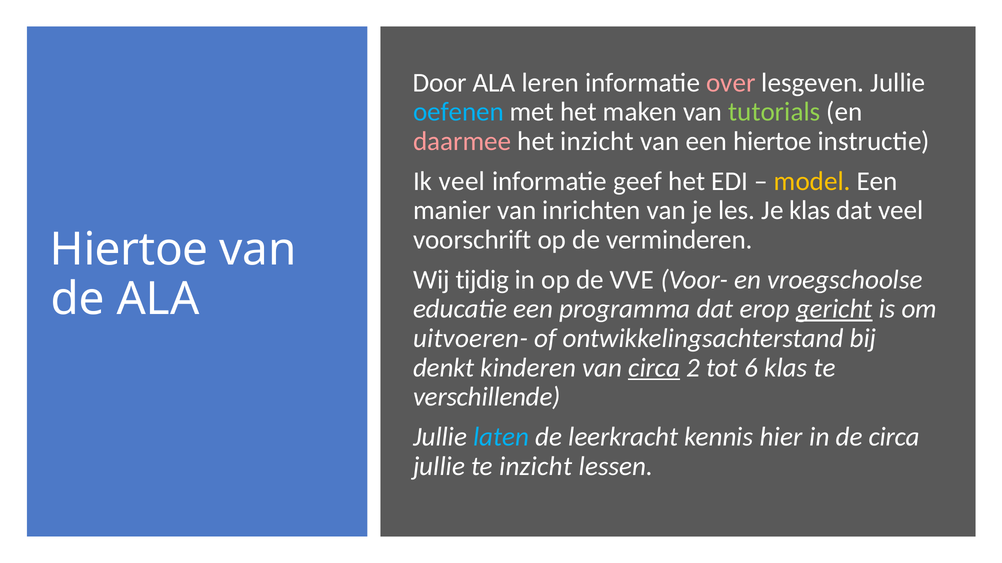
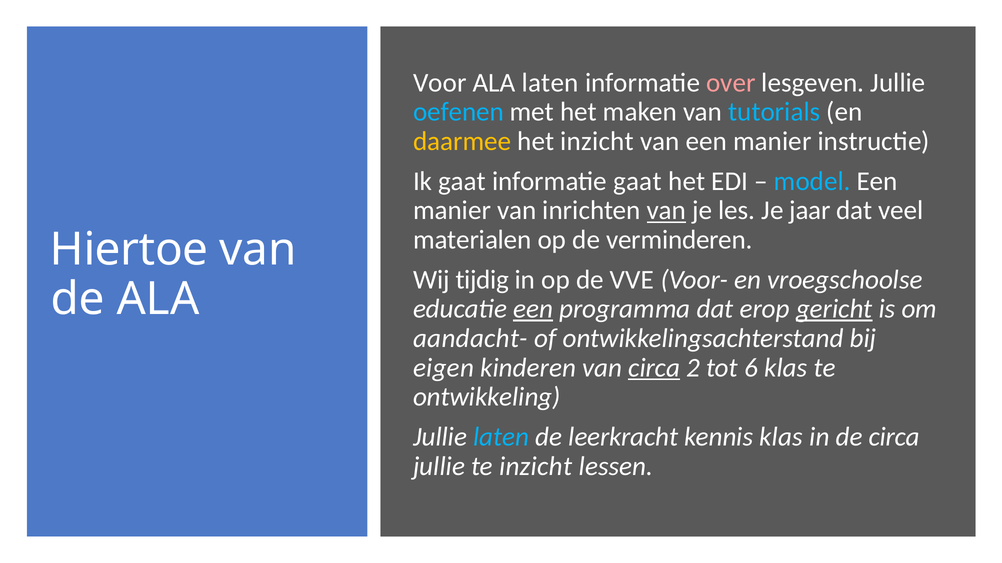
Door: Door -> Voor (440, 83)
ALA leren: leren -> laten (550, 83)
tutorials colour: light green -> light blue (774, 112)
daarmee colour: pink -> yellow (462, 141)
van een hiertoe: hiertoe -> manier (772, 141)
Ik veel: veel -> gaat (462, 181)
informatie geef: geef -> gaat (637, 181)
model colour: yellow -> light blue (812, 181)
van underline: none -> present (666, 211)
Je klas: klas -> jaar (810, 211)
voorschrift: voorschrift -> materialen (472, 240)
een underline: none -> present (533, 309)
uitvoeren-: uitvoeren- -> aandacht- (470, 339)
denkt: denkt -> eigen (444, 368)
verschillende: verschillende -> ontwikkeling (487, 397)
kennis hier: hier -> klas (781, 437)
